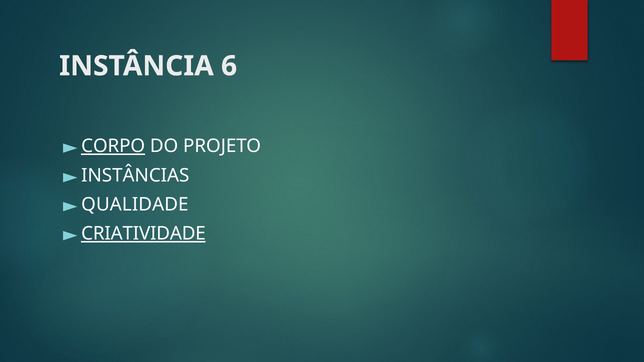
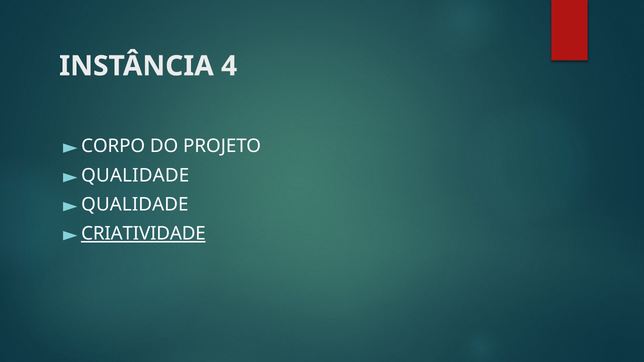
6: 6 -> 4 (229, 66)
CORPO underline: present -> none (113, 146)
INSTÂNCIAS: INSTÂNCIAS -> QUALIDADE (135, 175)
